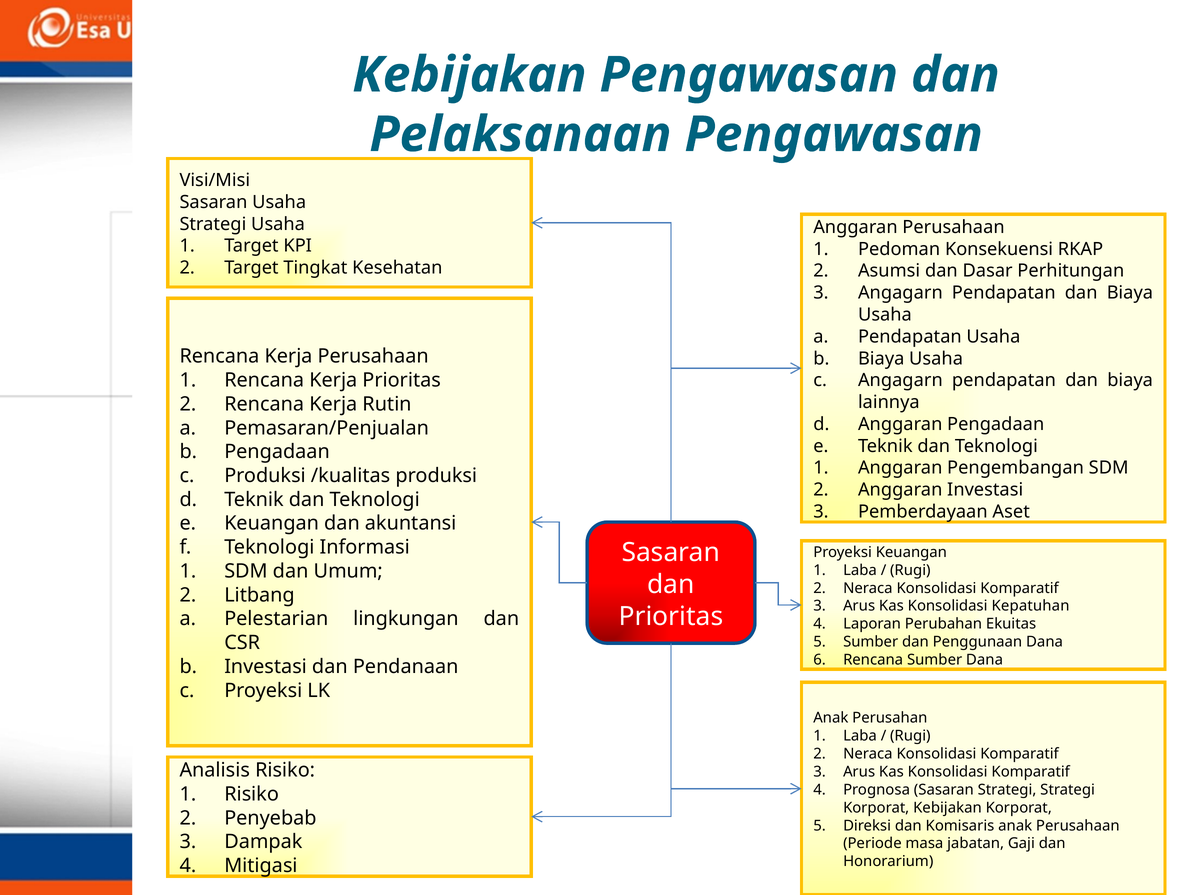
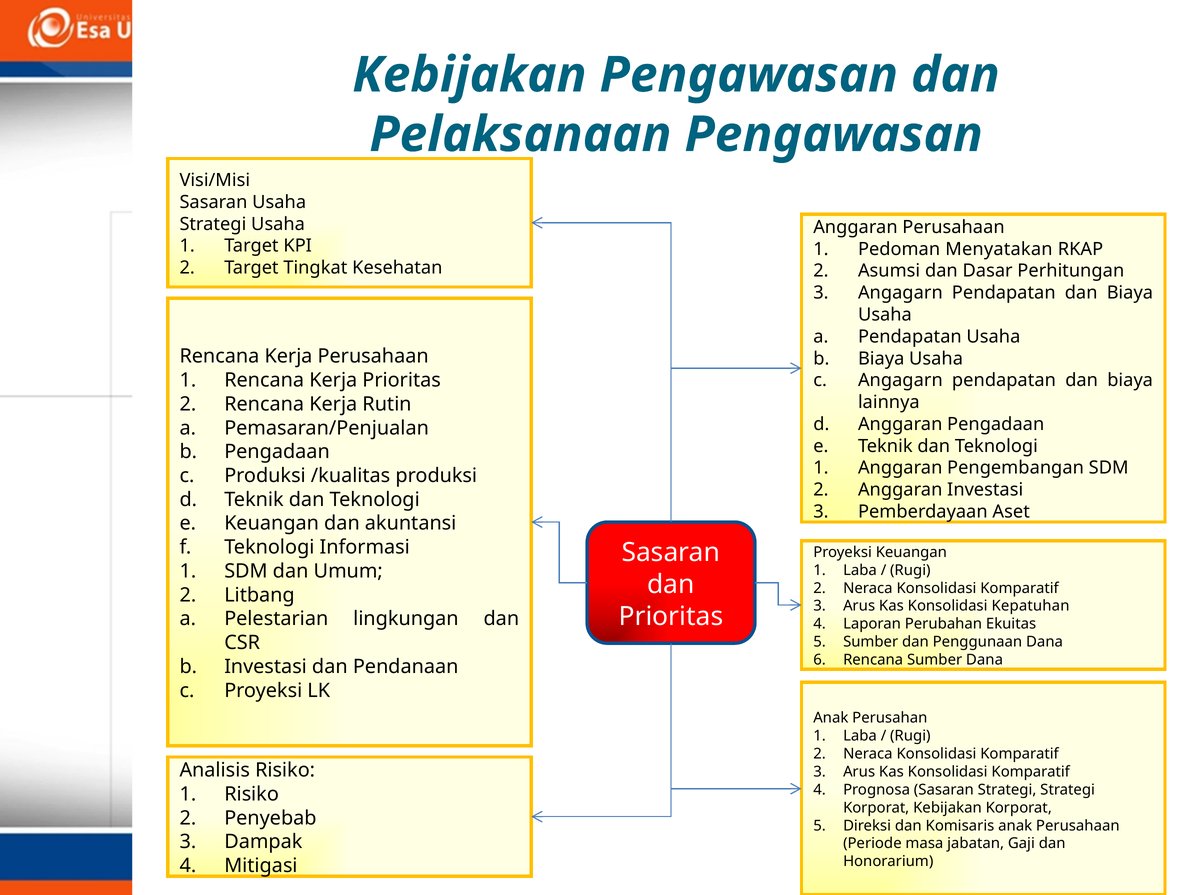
Konsekuensi: Konsekuensi -> Menyatakan (999, 249)
